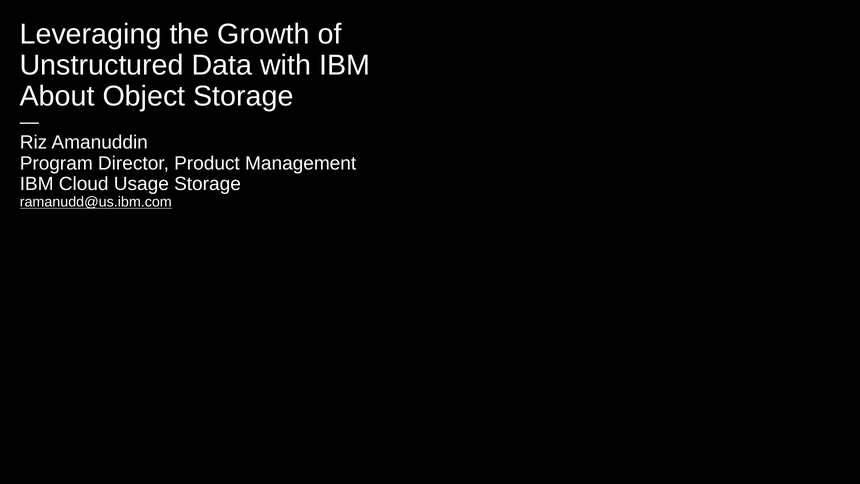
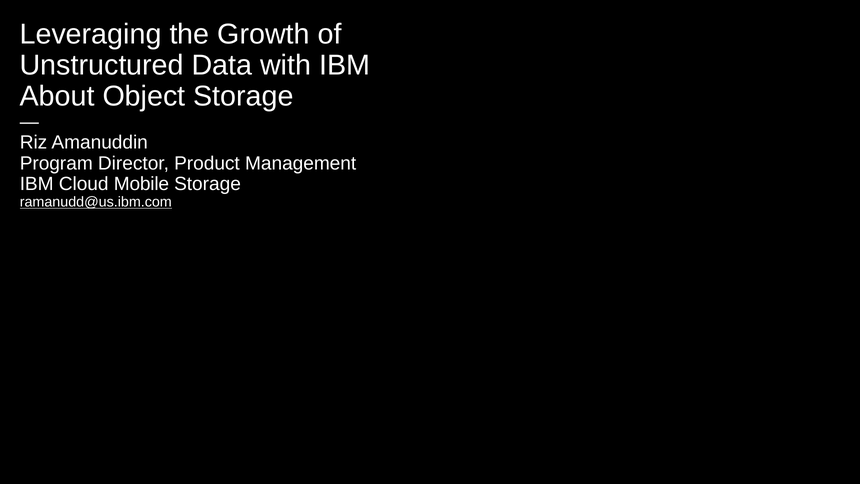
Usage: Usage -> Mobile (141, 184)
